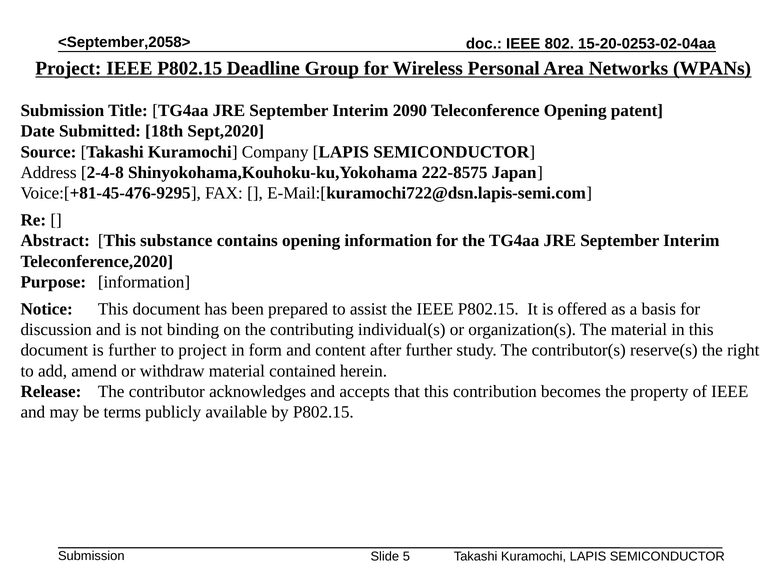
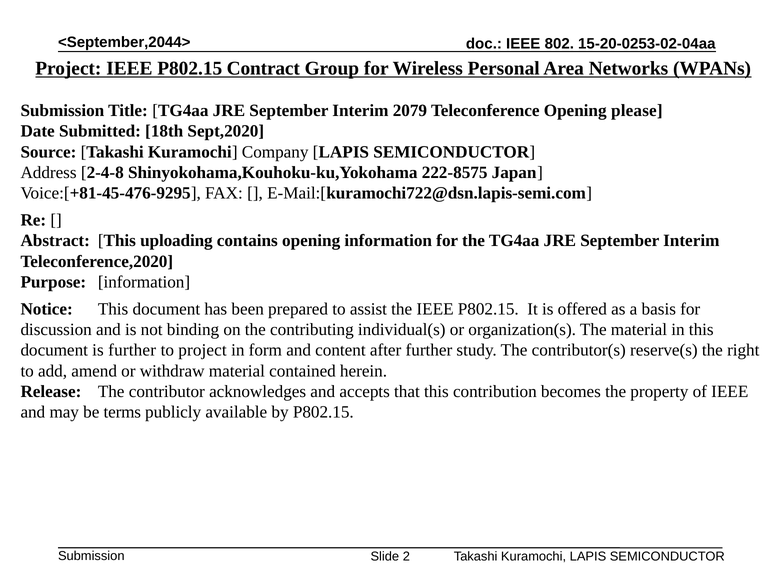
<September,2058>: <September,2058> -> <September,2044> (124, 42)
Deadline: Deadline -> Contract (263, 68)
2090: 2090 -> 2079 (410, 111)
patent: patent -> please (637, 111)
substance: substance -> uploading (176, 241)
5: 5 -> 2 (406, 557)
